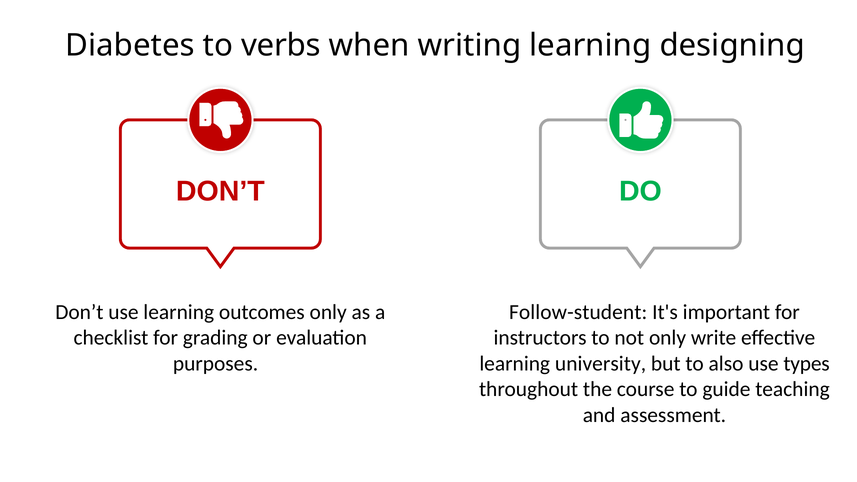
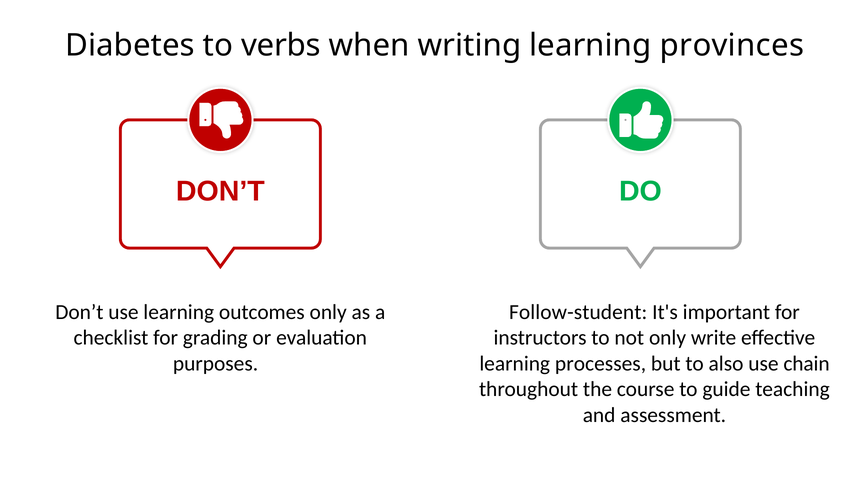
designing: designing -> provinces (732, 46)
university: university -> processes (601, 364)
types: types -> chain (807, 364)
